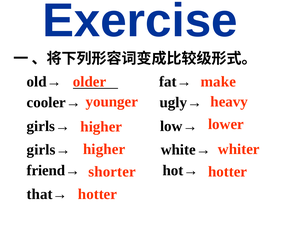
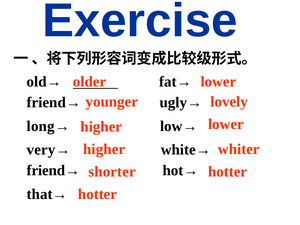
older make: make -> lower (218, 82)
heavy: heavy -> lovely (229, 102)
cooler→: cooler→ -> friend→ (54, 102)
girls→: girls→ -> long→ (48, 126)
girls→: girls→ -> very→ (49, 150)
